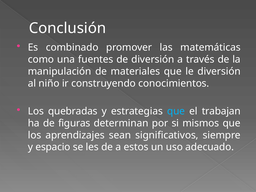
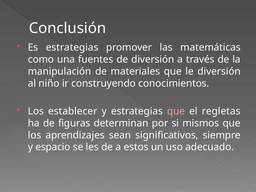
Es combinado: combinado -> estrategias (72, 47)
quebradas: quebradas -> establecer (73, 111)
que colour: light blue -> pink (176, 111)
trabajan: trabajan -> regletas (221, 111)
